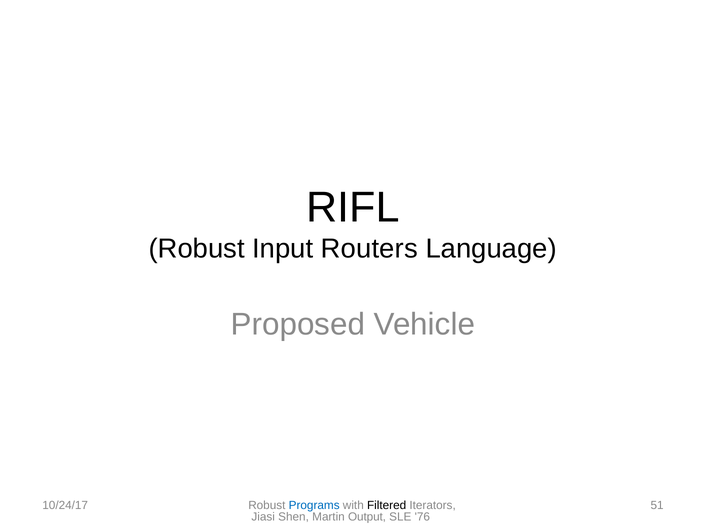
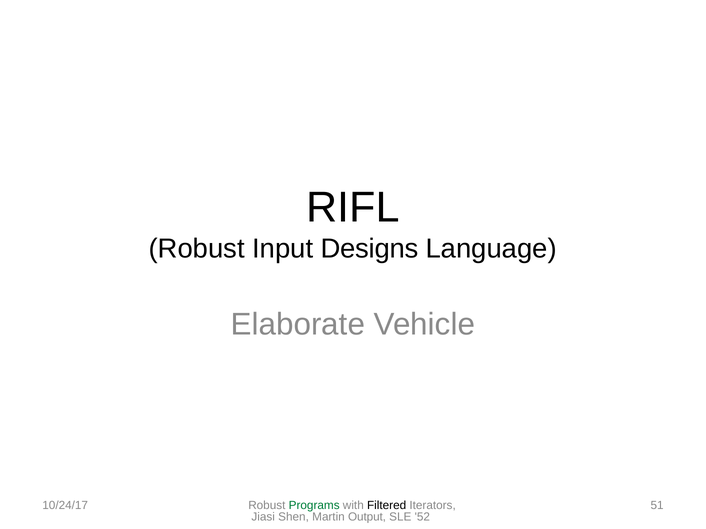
Routers: Routers -> Designs (370, 249)
Proposed: Proposed -> Elaborate (298, 325)
Programs colour: blue -> green (314, 506)
76: 76 -> 52 (422, 517)
